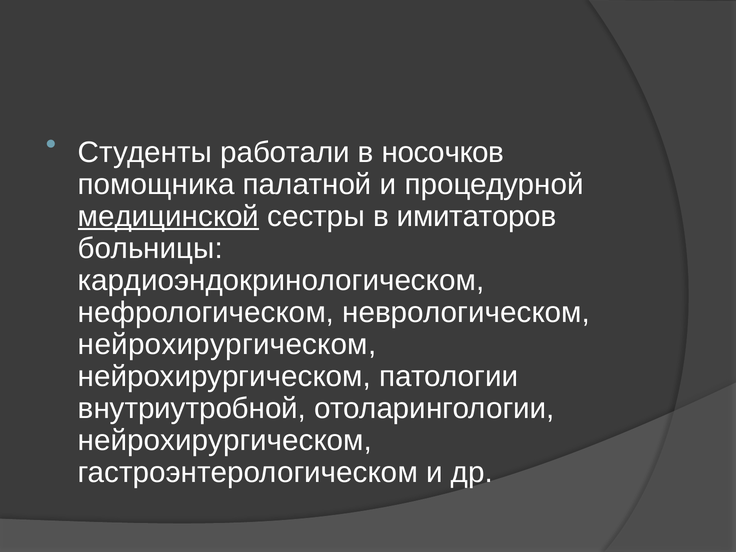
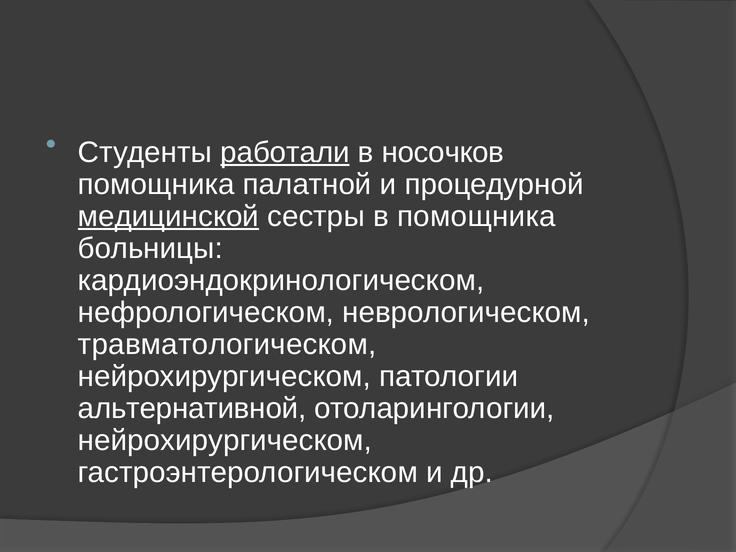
работали underline: none -> present (285, 152)
в имитаторов: имитаторов -> помощника (476, 216)
нейрохирургическом: нейрохирургическом -> травматологическом (227, 344)
внутриутробной: внутриутробной -> альтернативной (192, 408)
